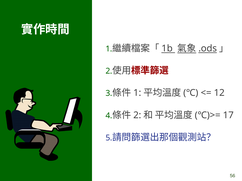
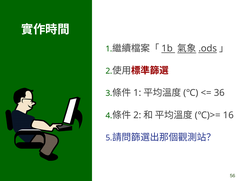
12: 12 -> 36 (219, 93)
17: 17 -> 16 (228, 115)
